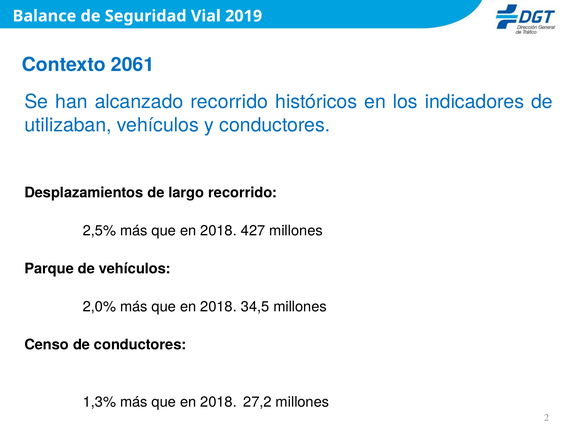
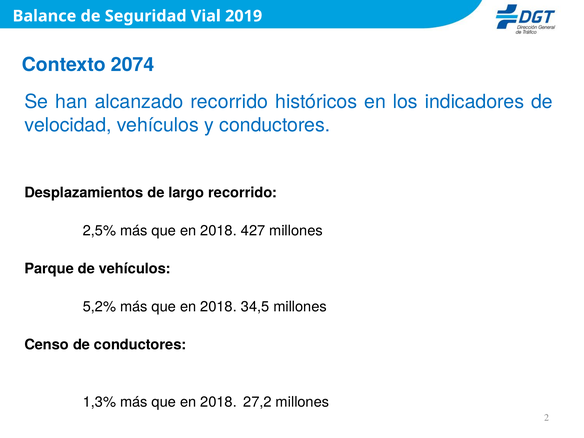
2061: 2061 -> 2074 (133, 65)
utilizaban: utilizaban -> velocidad (68, 125)
2,0%: 2,0% -> 5,2% (99, 307)
